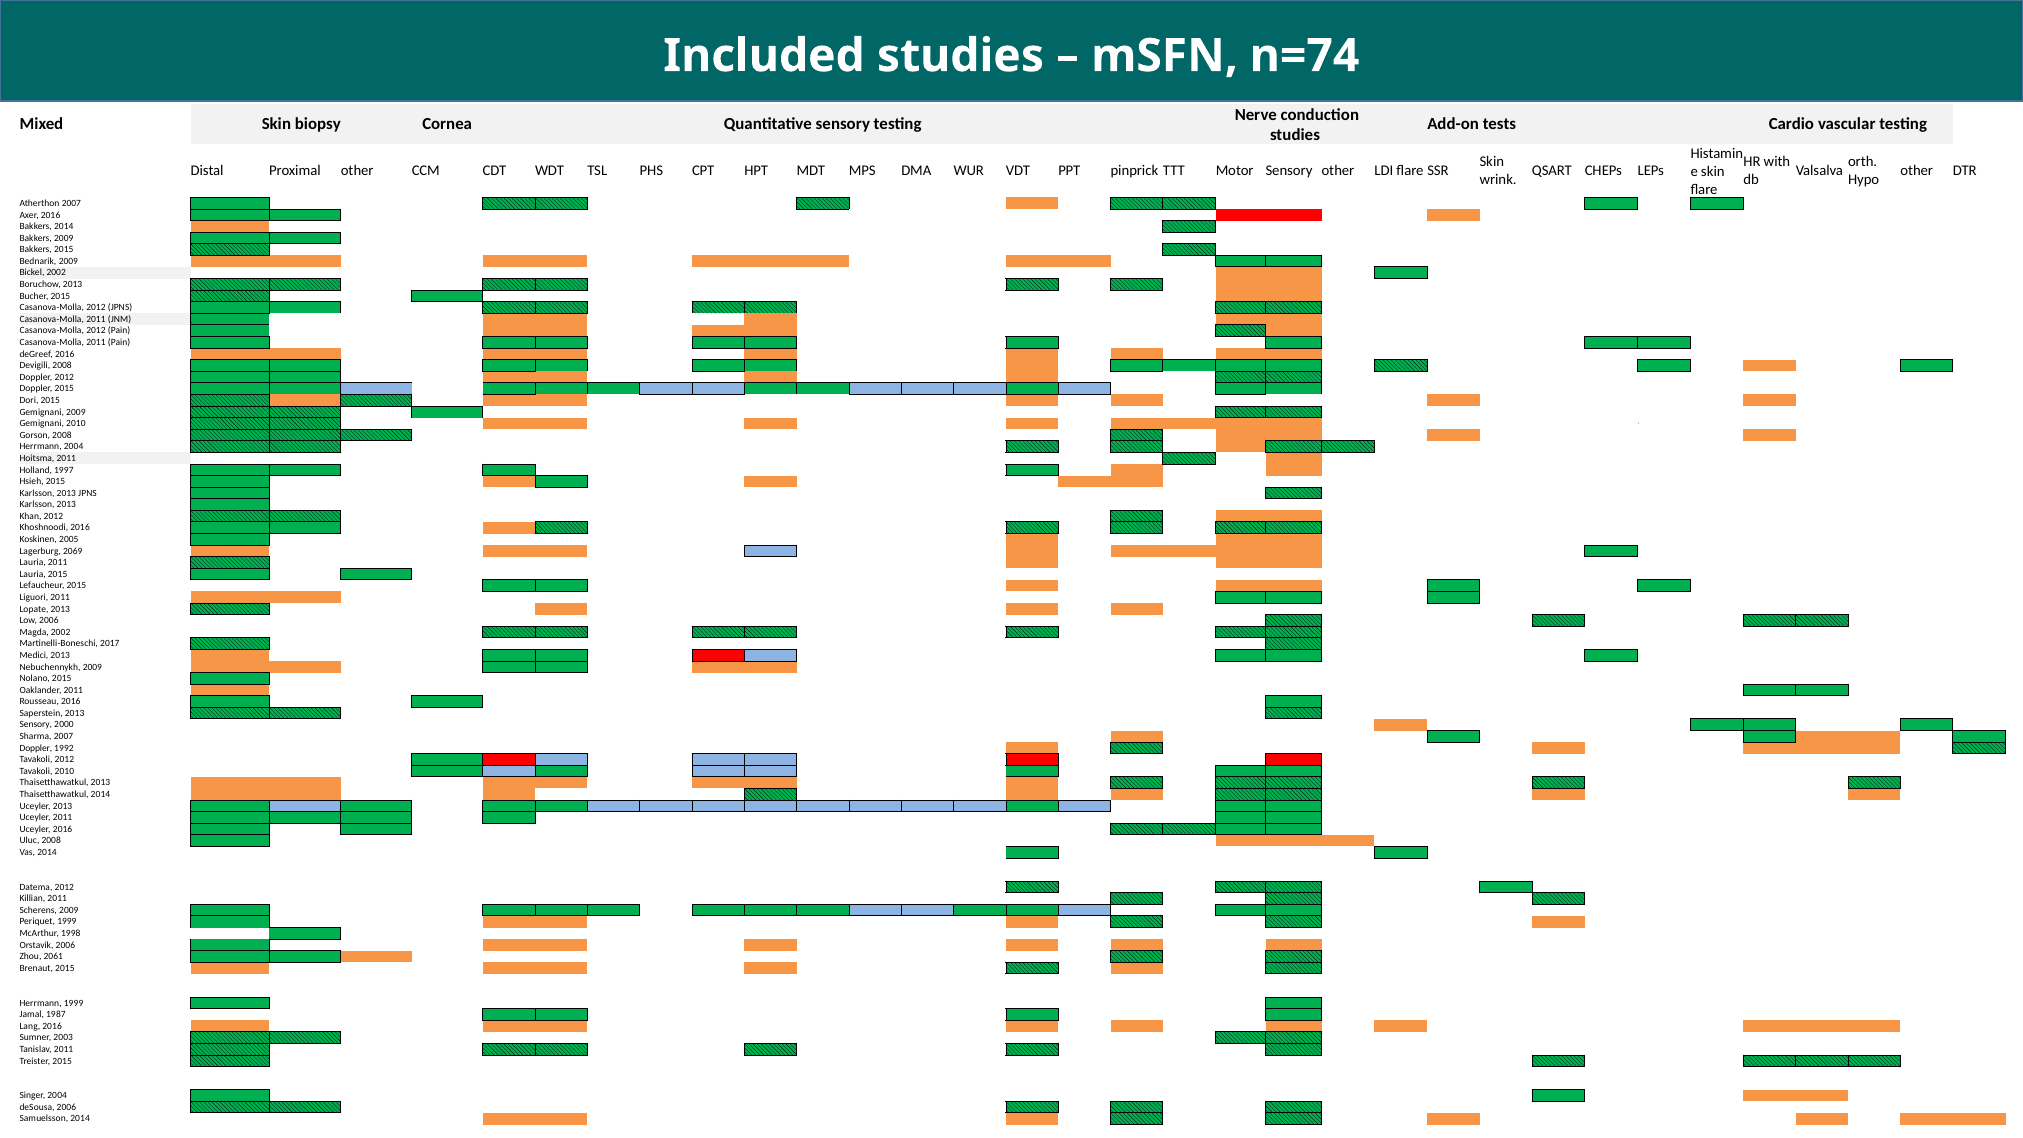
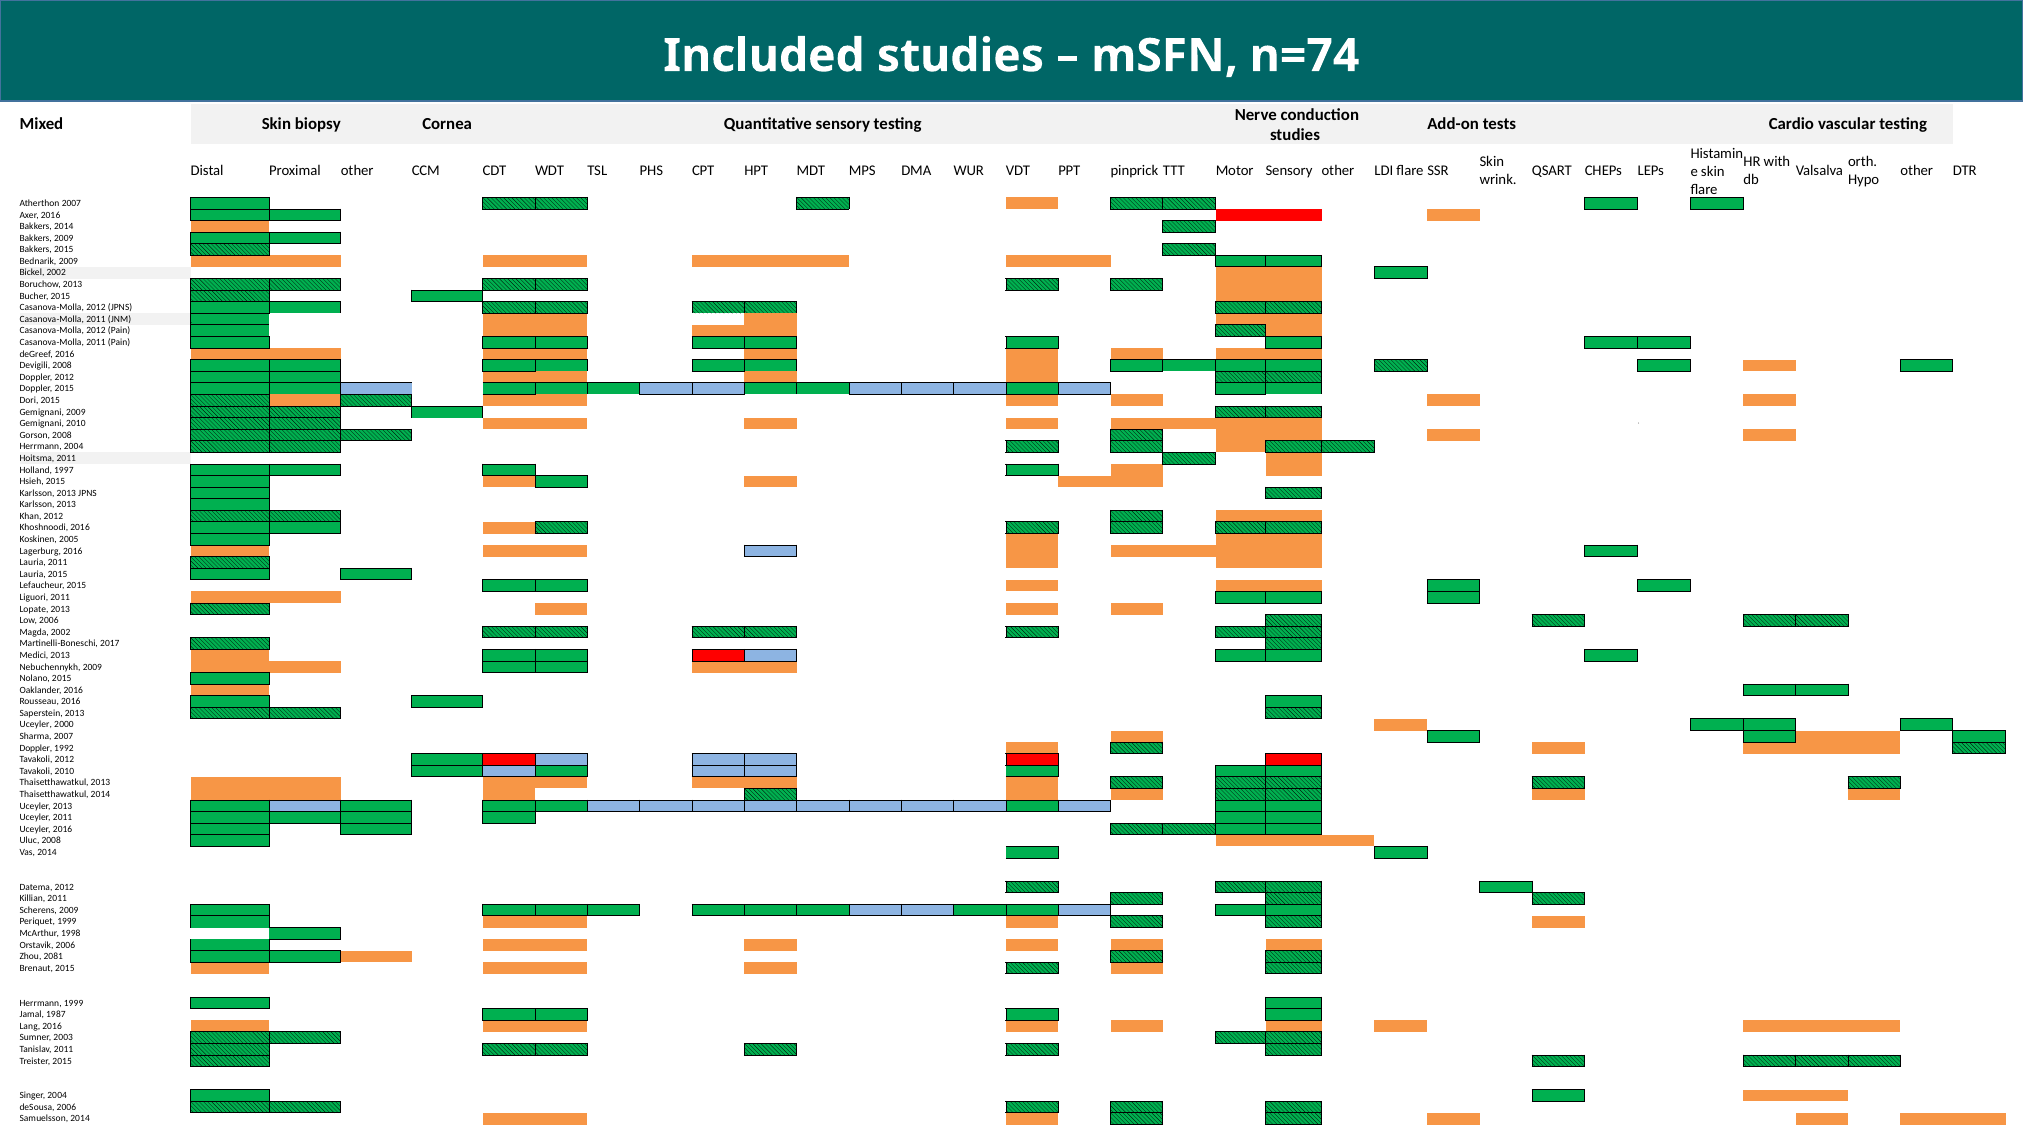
Lagerburg 2069: 2069 -> 2016 (73, 551)
Oaklander 2011: 2011 -> 2016 (73, 690)
Sensory: Sensory -> Uceyler (36, 725)
2061: 2061 -> 2081 (53, 957)
